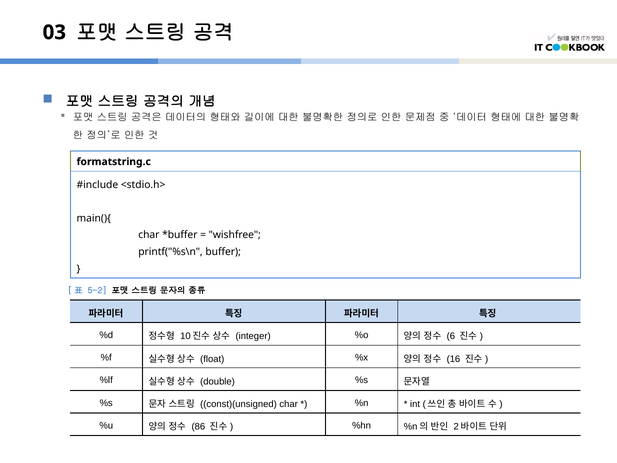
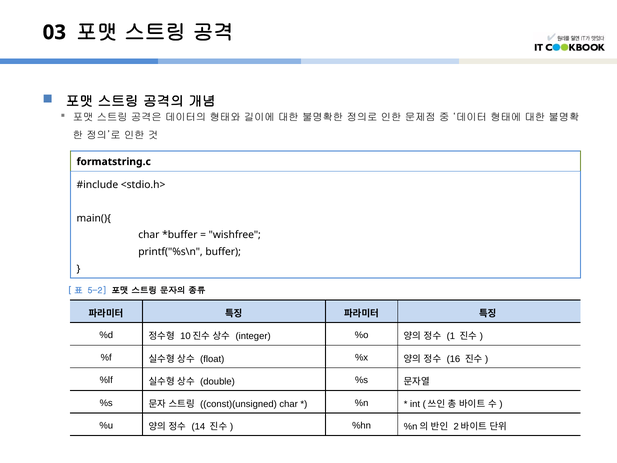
6: 6 -> 1 (451, 336)
86: 86 -> 14 (198, 426)
